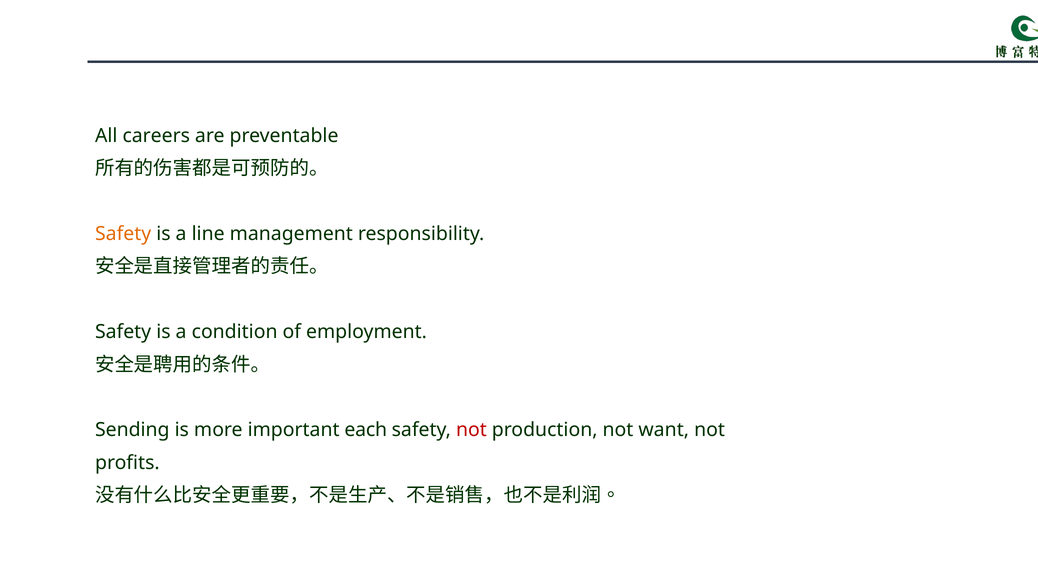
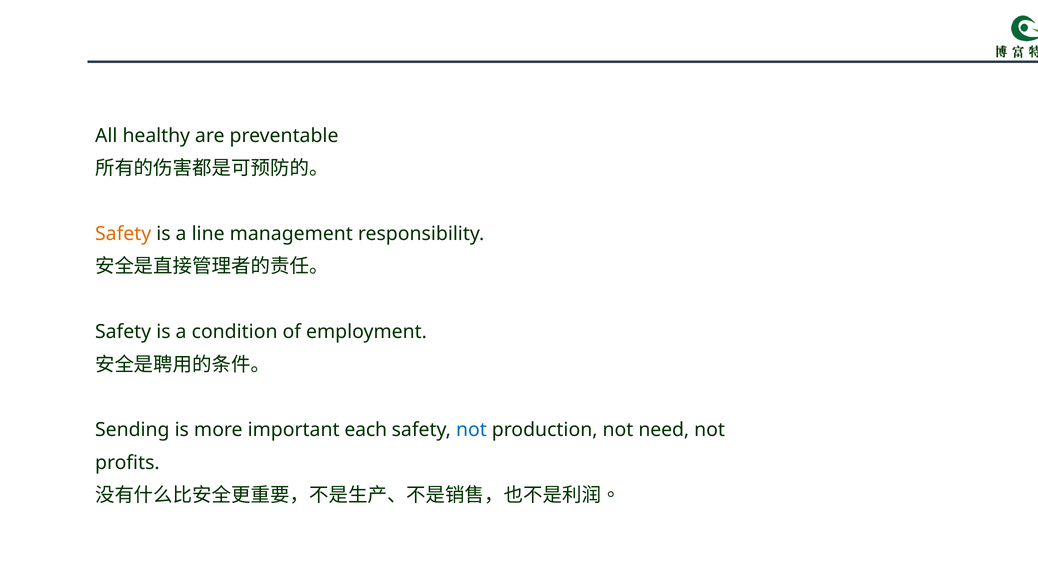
careers: careers -> healthy (156, 136)
not colour: red -> blue (471, 430)
want: want -> need (664, 430)
